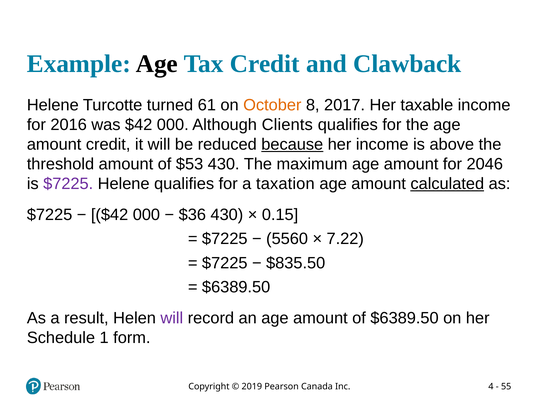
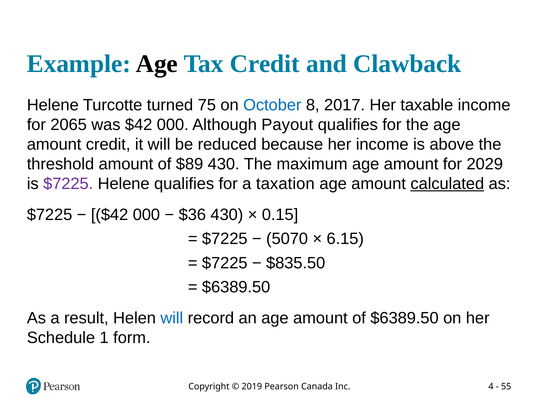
61: 61 -> 75 (207, 105)
October colour: orange -> blue (272, 105)
2016: 2016 -> 2065 (69, 125)
Clients: Clients -> Payout (287, 125)
because underline: present -> none (292, 144)
$53: $53 -> $89 (190, 164)
2046: 2046 -> 2029 (485, 164)
5560: 5560 -> 5070 (287, 239)
7.22: 7.22 -> 6.15 (345, 239)
will colour: purple -> blue (172, 318)
